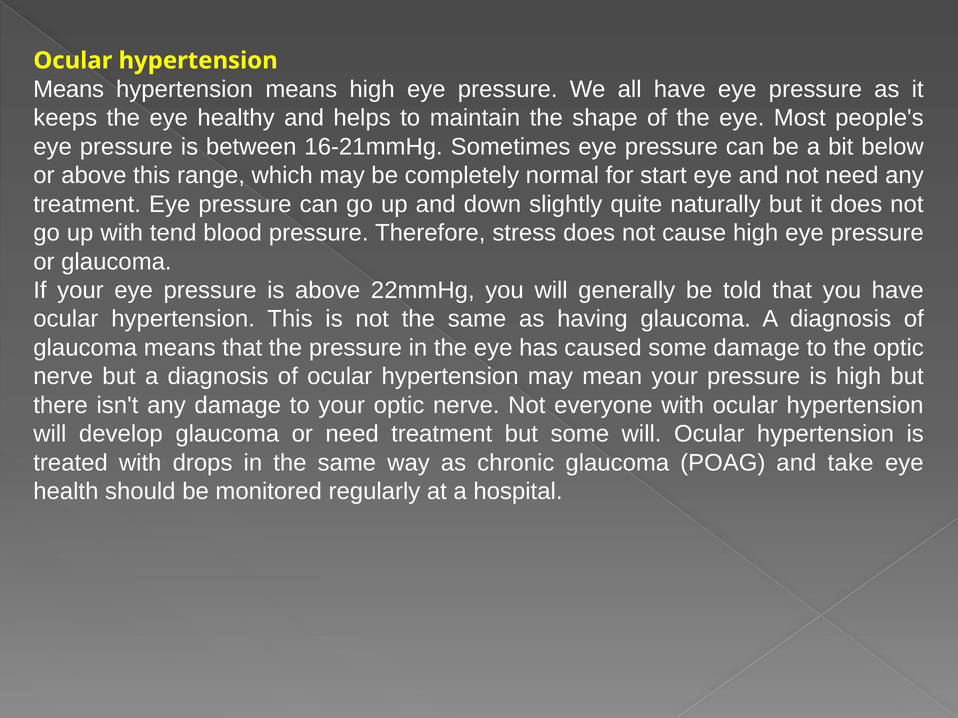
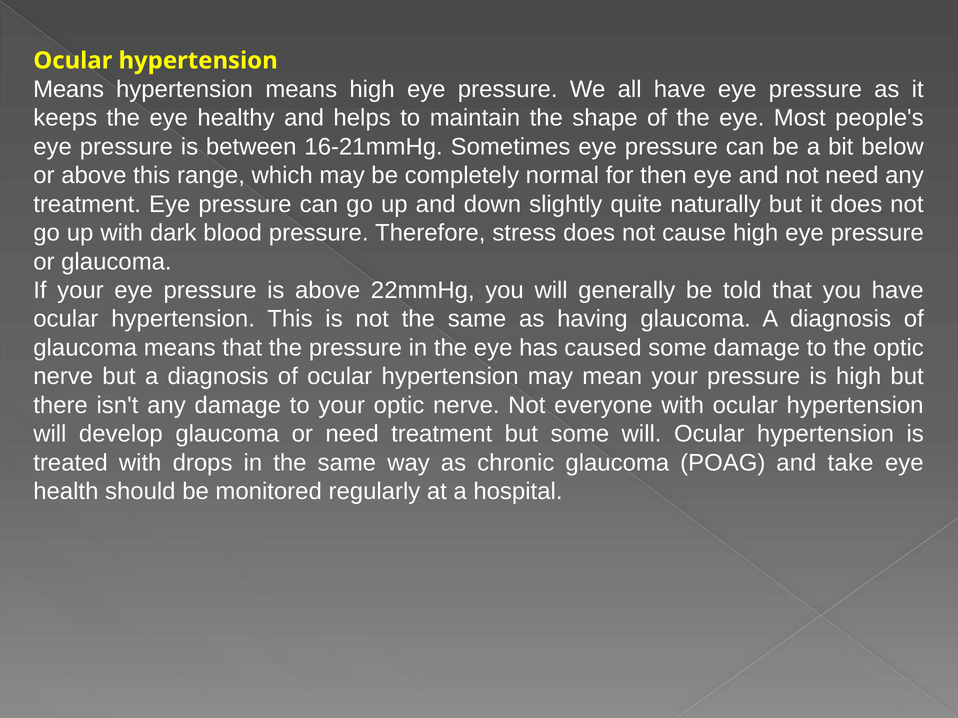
start: start -> then (663, 176)
tend: tend -> dark (173, 233)
